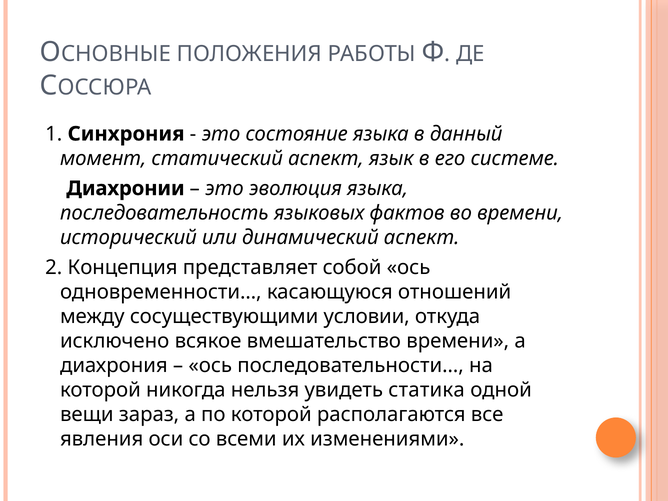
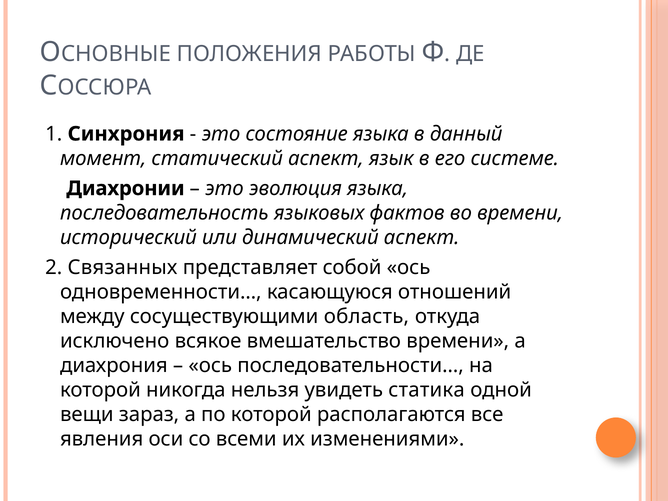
Концепция: Концепция -> Связанных (122, 267)
условии: условии -> область (366, 316)
